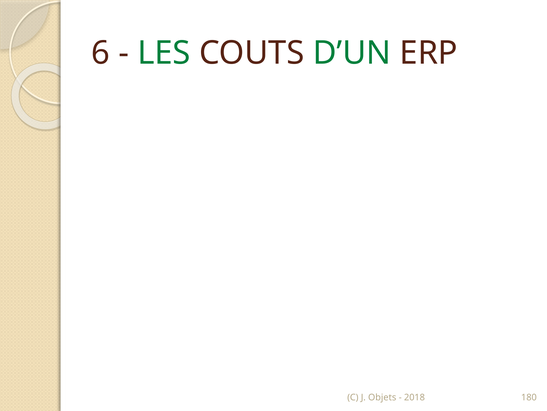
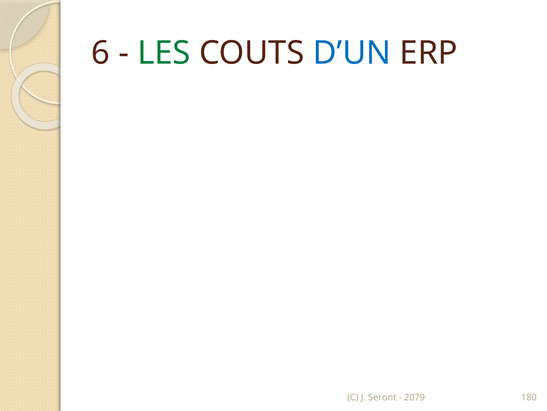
D’UN colour: green -> blue (352, 53)
Objets: Objets -> Seront (382, 397)
2018: 2018 -> 2079 (414, 397)
